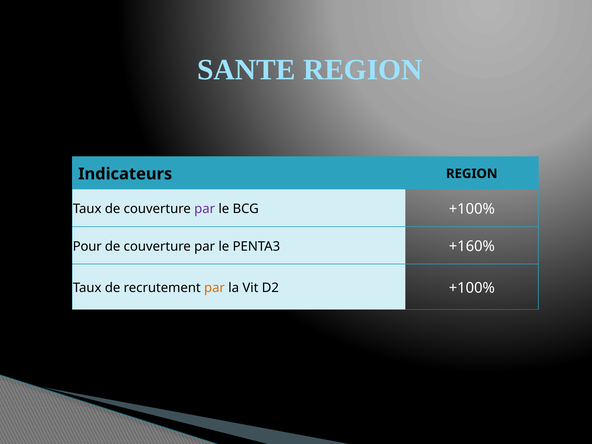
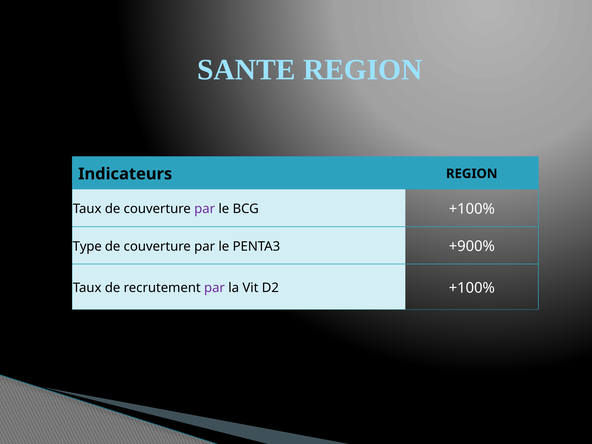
Pour: Pour -> Type (87, 246)
+160%: +160% -> +900% (472, 246)
par colour: orange -> purple (214, 288)
